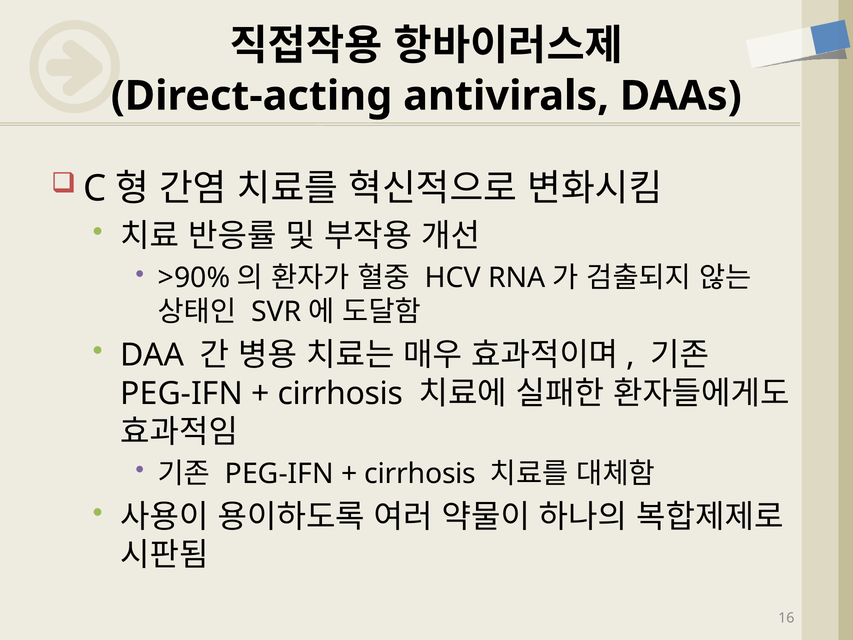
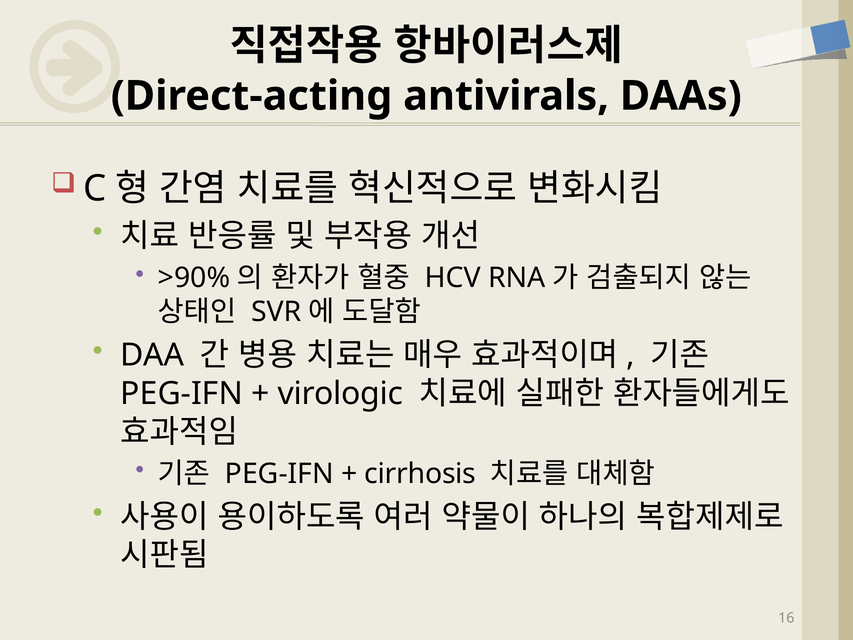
cirrhosis: cirrhosis -> virologic (340, 394)
